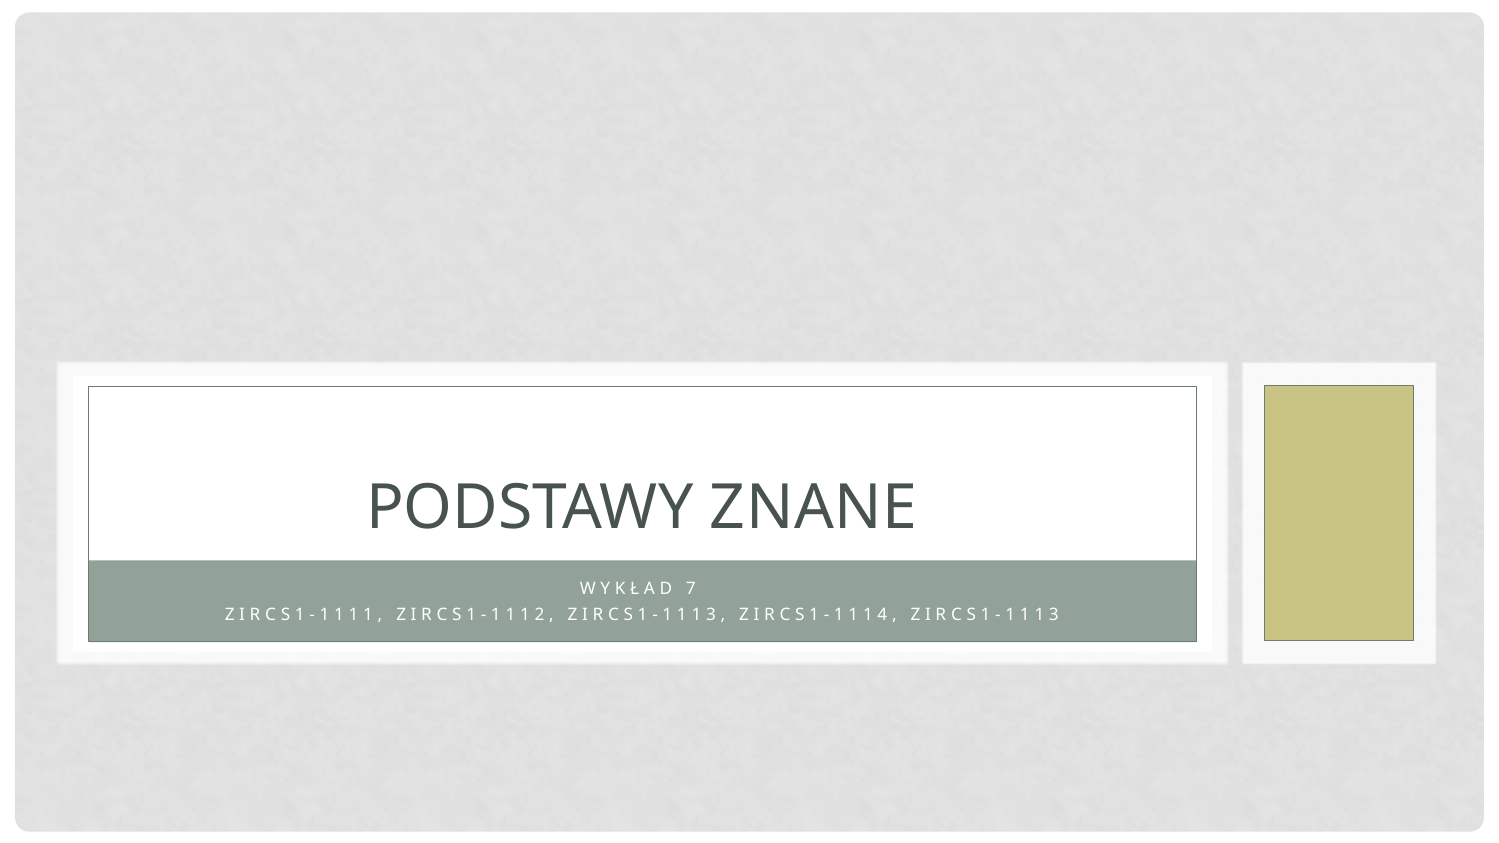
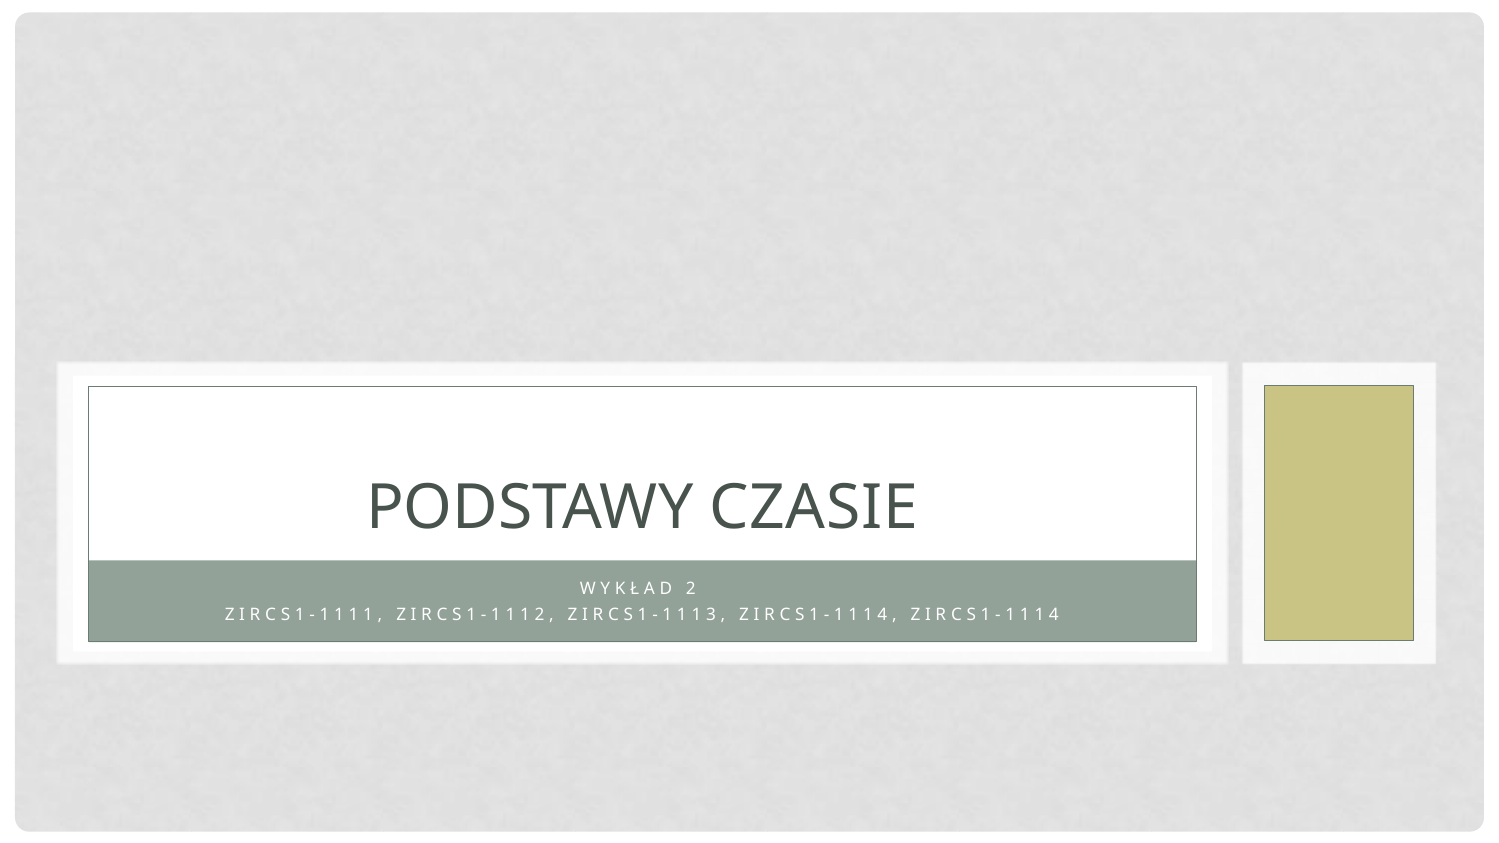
ZNANE: ZNANE -> CZASIE (814, 508)
7: 7 -> 2 (691, 589)
3: 3 -> 4 (1054, 615)
